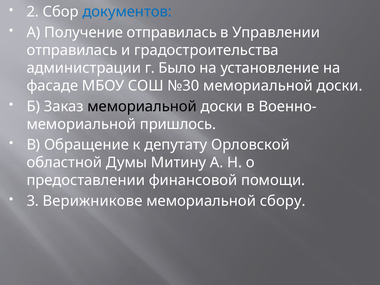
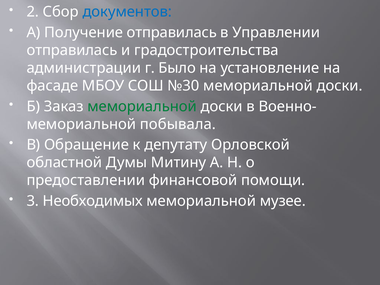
мемориальной colour: black -> green (142, 106)
пришлось: пришлось -> побывала (178, 124)
Верижникове: Верижникове -> Необходимых (93, 201)
сбору: сбору -> музее (283, 201)
